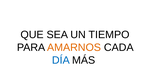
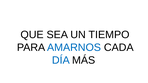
AMARNOS colour: orange -> blue (74, 48)
